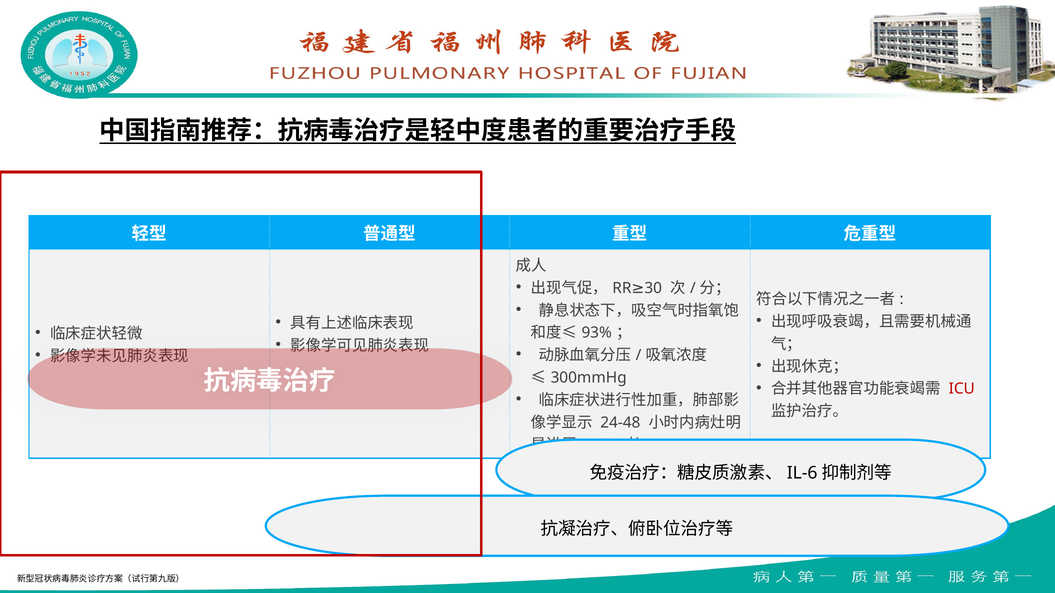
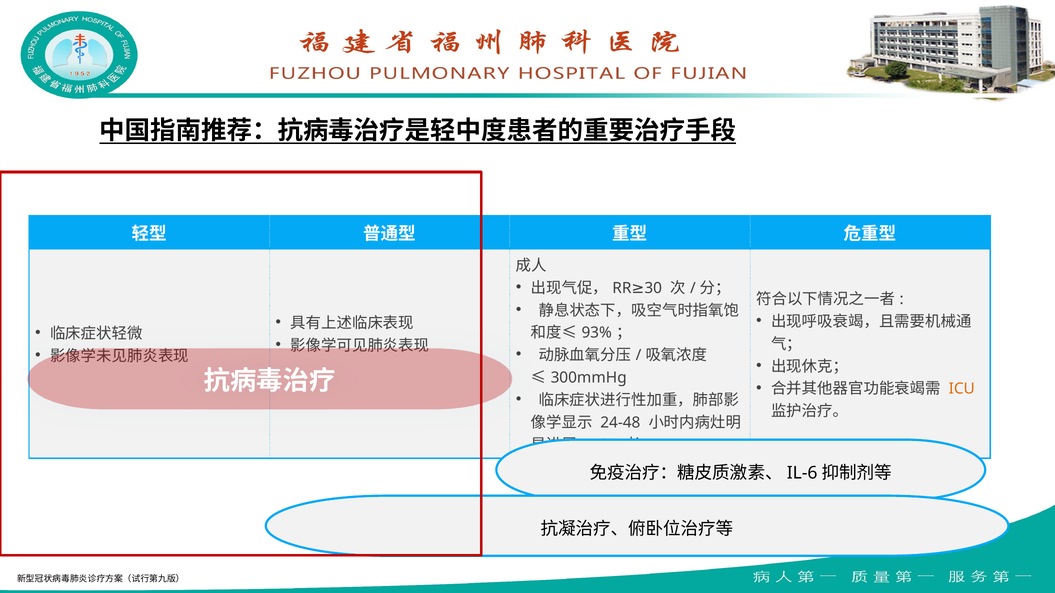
ICU colour: red -> orange (962, 389)
